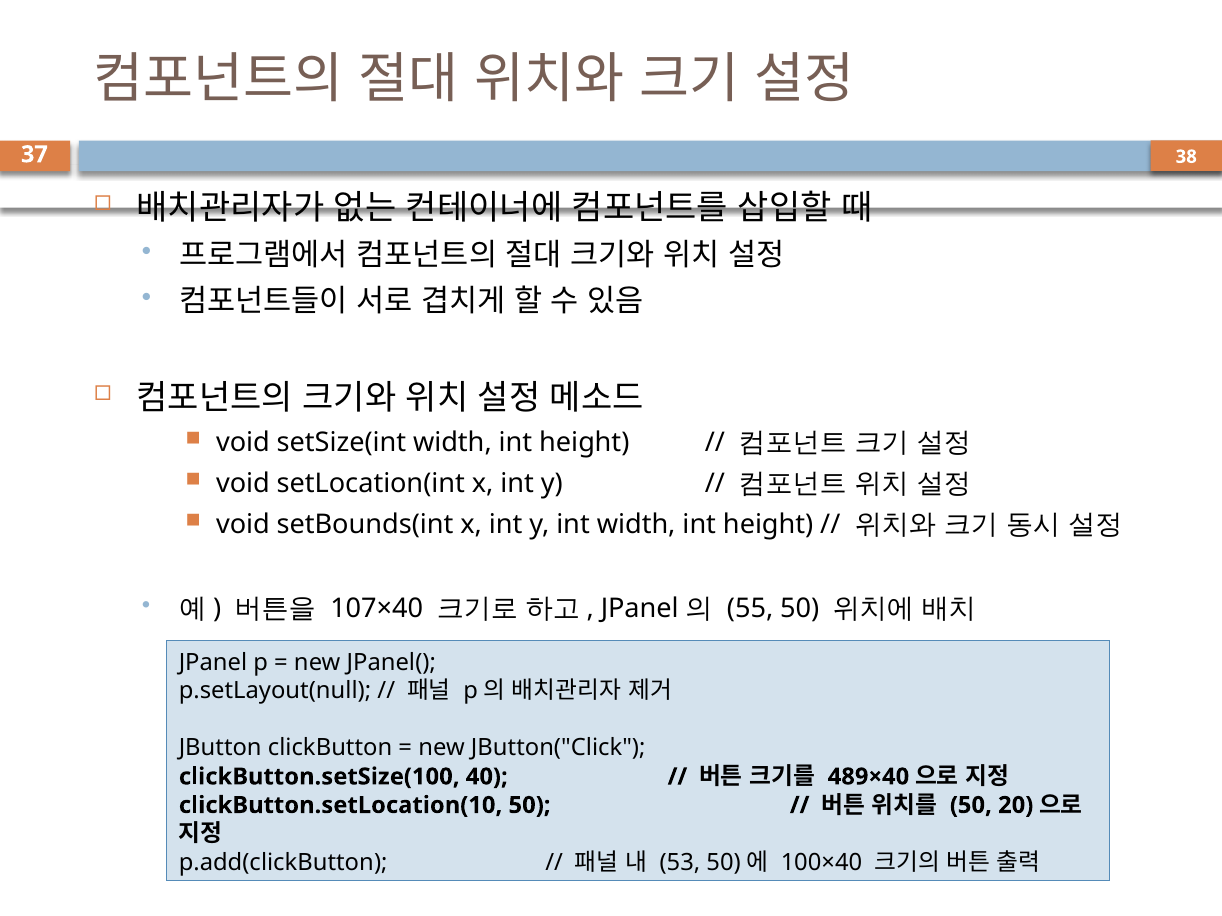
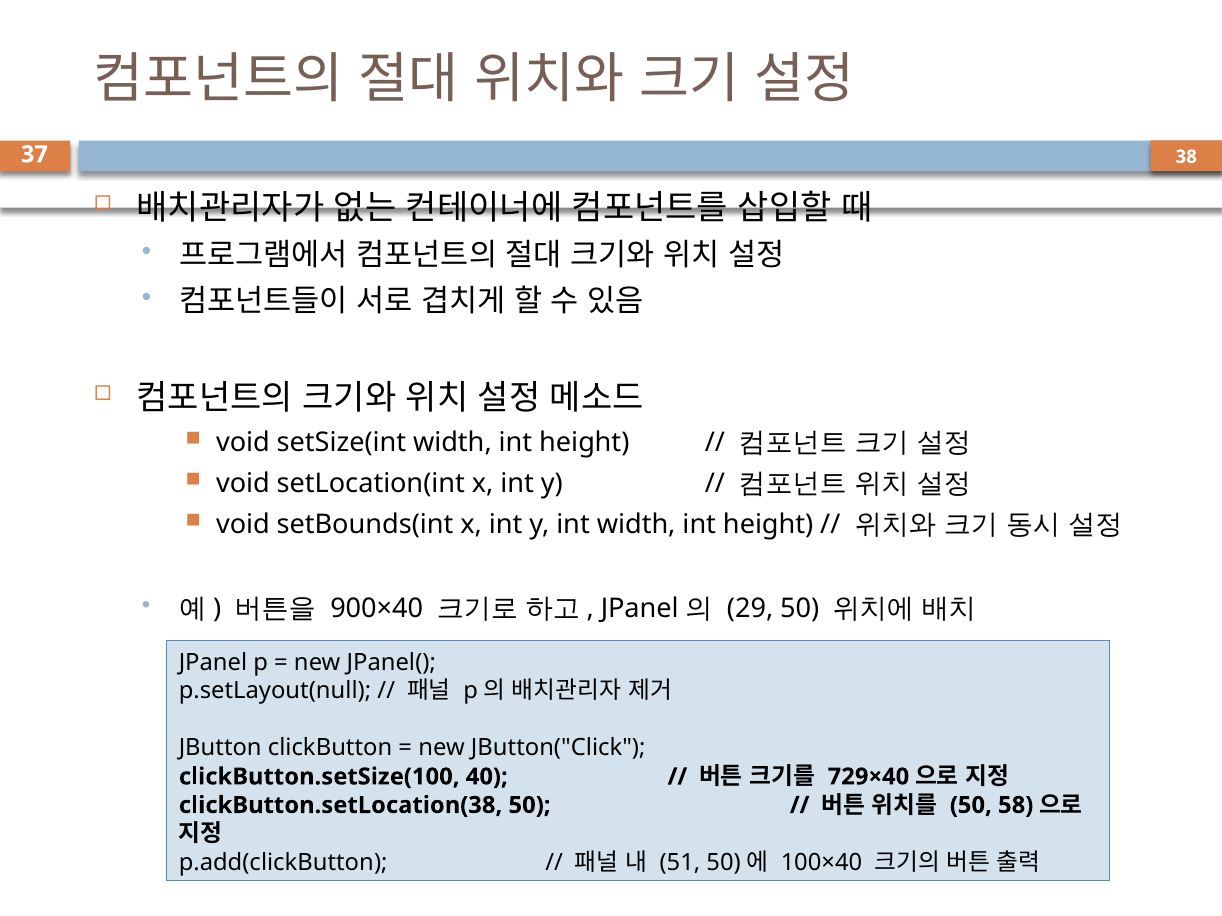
107×40: 107×40 -> 900×40 (377, 609)
55: 55 -> 29 (750, 609)
489×40: 489×40 -> 729×40 (868, 777)
clickButton.setLocation(10: clickButton.setLocation(10 -> clickButton.setLocation(38 (341, 806)
20: 20 -> 58 (1016, 806)
53: 53 -> 51 (680, 863)
